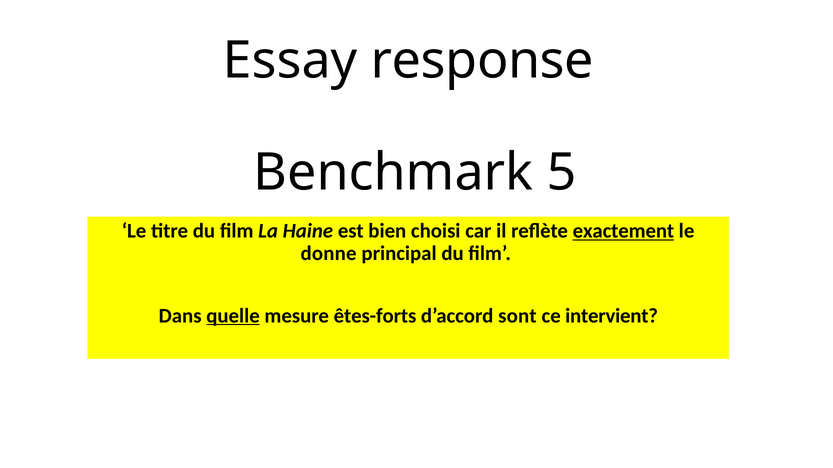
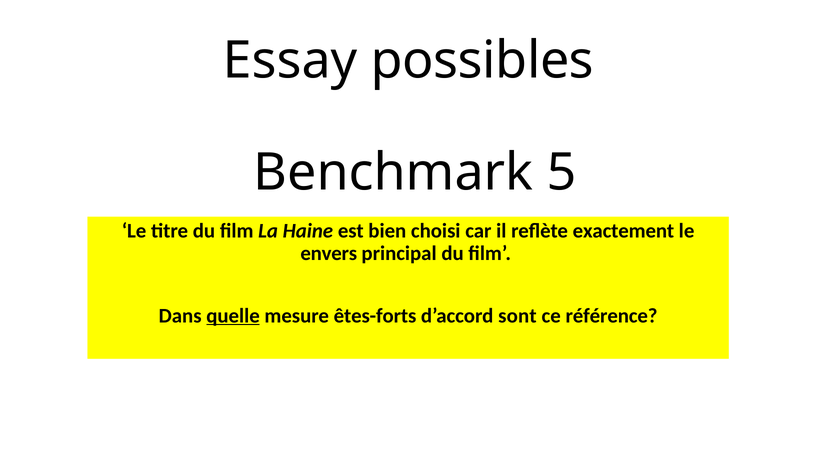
response: response -> possibles (482, 60)
exactement underline: present -> none (623, 231)
donne: donne -> envers (329, 254)
intervient: intervient -> référence (612, 316)
